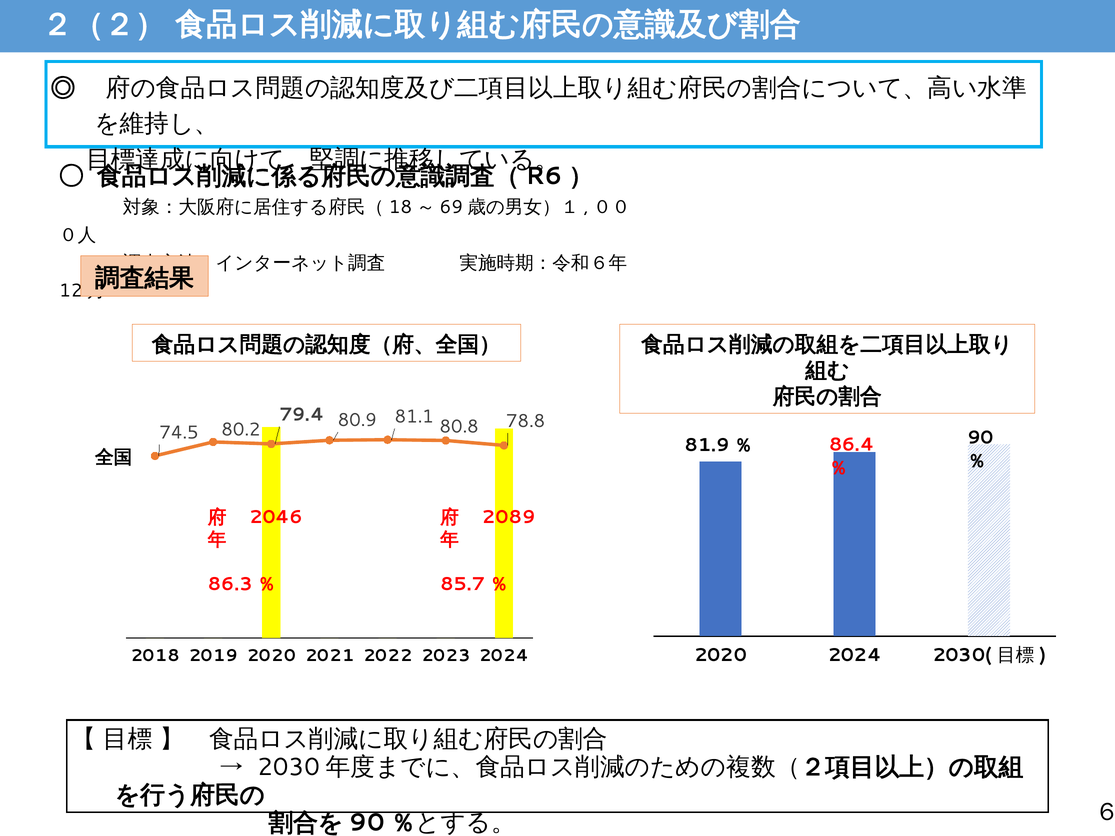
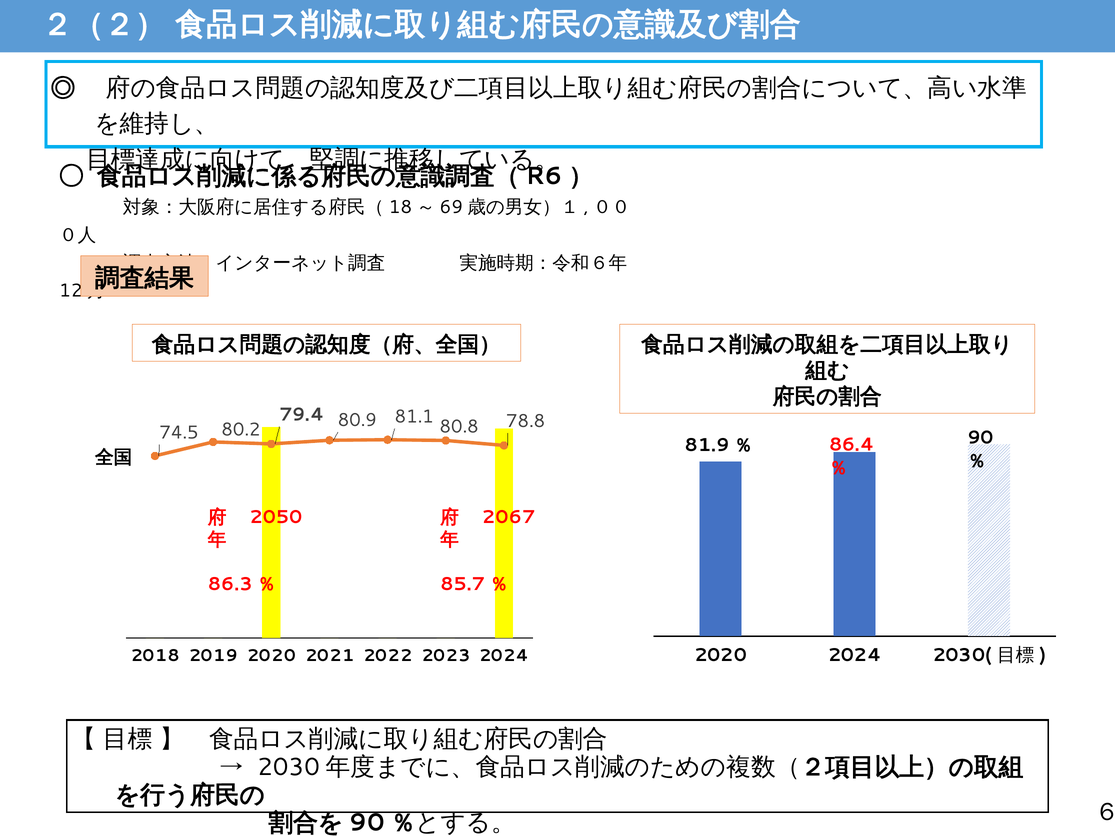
2046: 2046 -> 2050 (276, 517)
2089: 2089 -> 2067 (509, 517)
